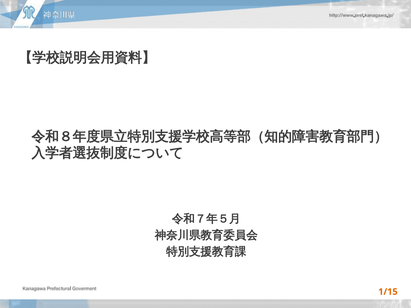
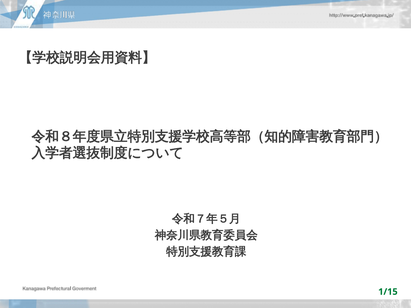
1/15 colour: orange -> green (388, 292)
